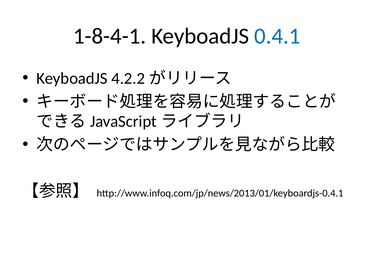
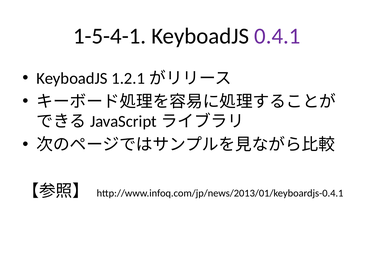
1-8-4-1: 1-8-4-1 -> 1-5-4-1 (110, 36)
0.4.1 colour: blue -> purple (277, 36)
4.2.2: 4.2.2 -> 1.2.1 (128, 78)
